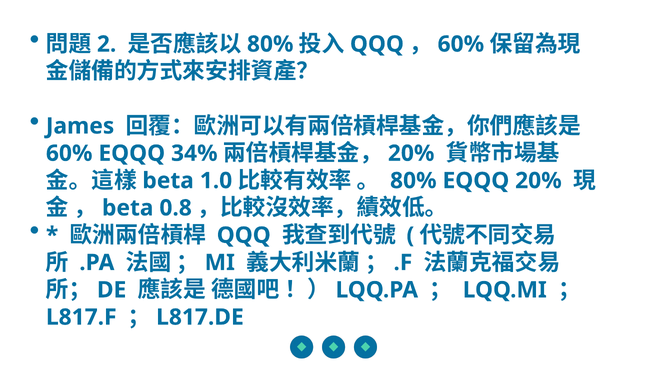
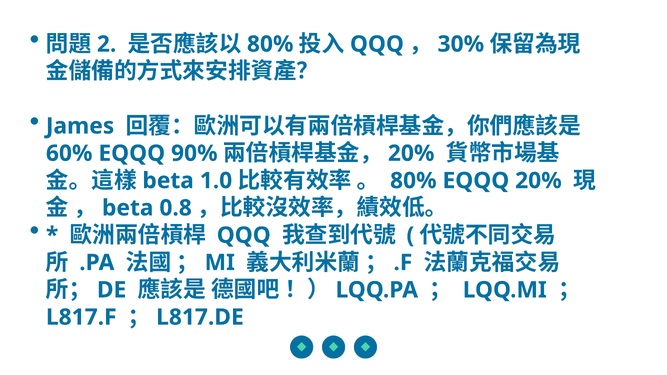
60%: 60% -> 30% (461, 44)
34%: 34% -> 90% (194, 153)
